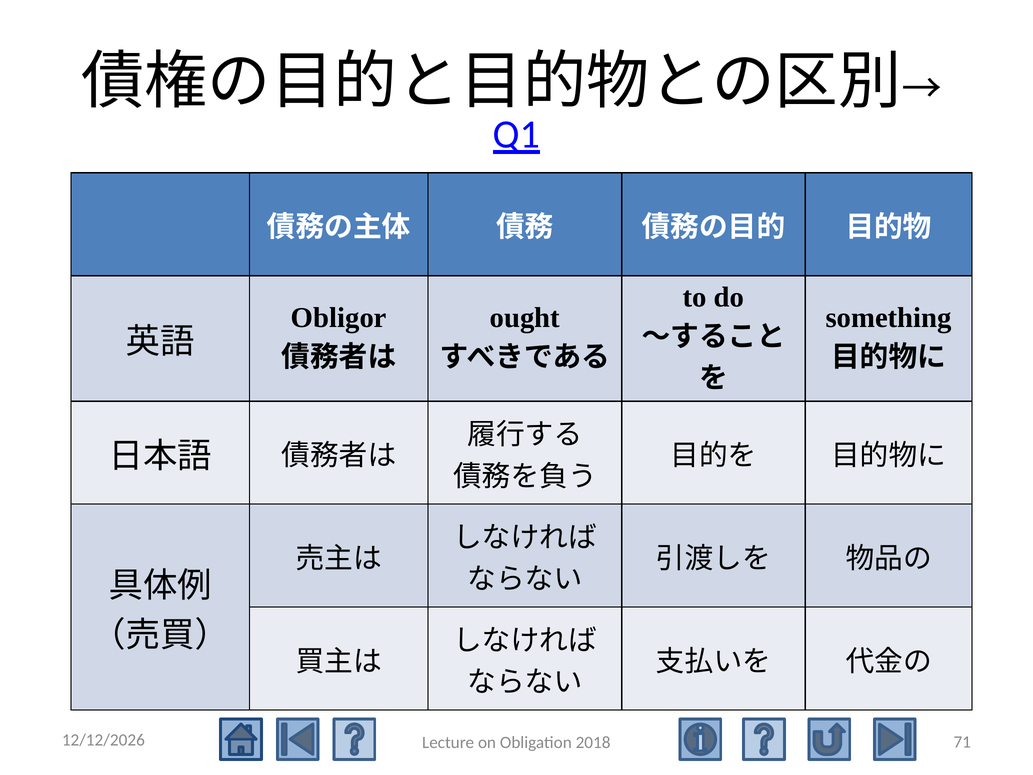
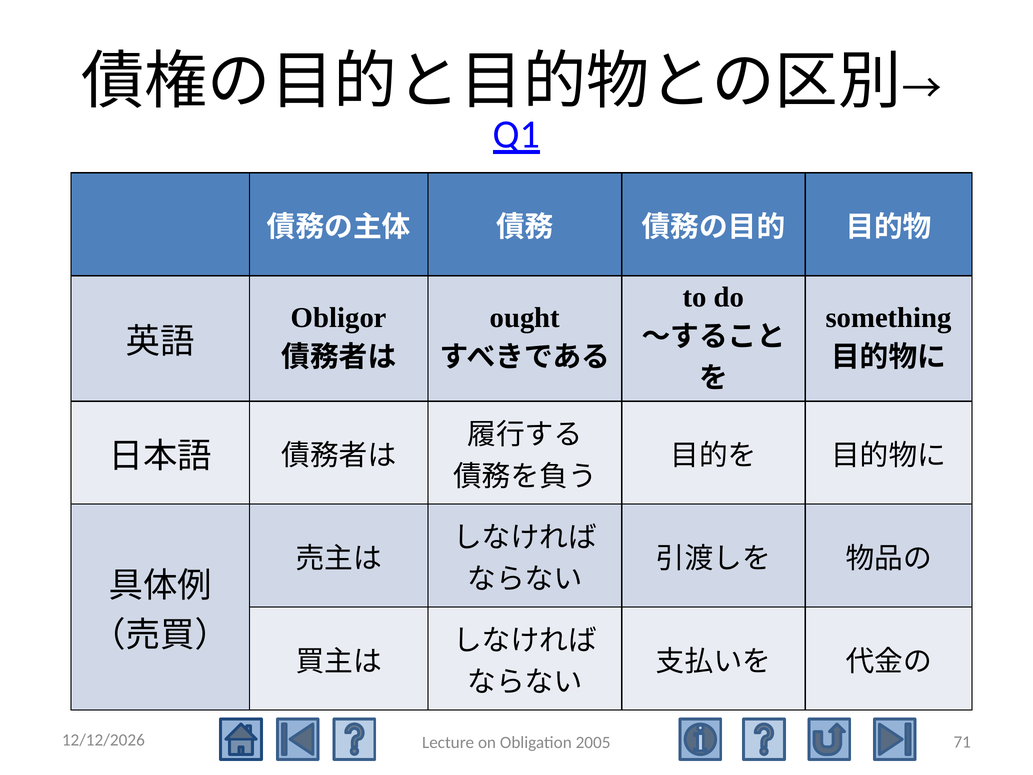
2018: 2018 -> 2005 (593, 743)
